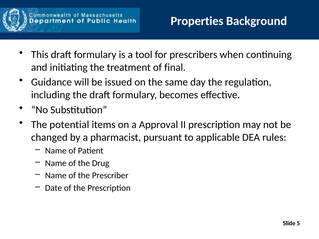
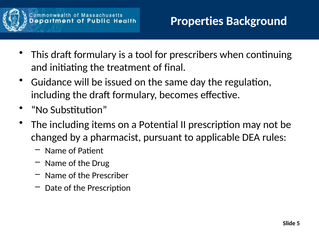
The potential: potential -> including (69, 125)
Approval: Approval -> Potential (159, 125)
